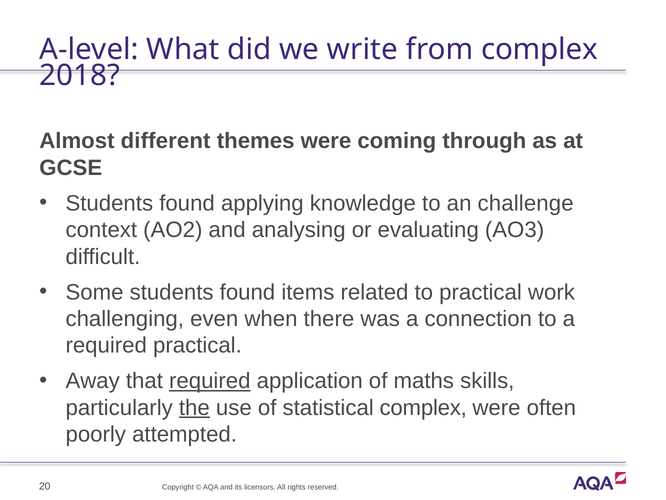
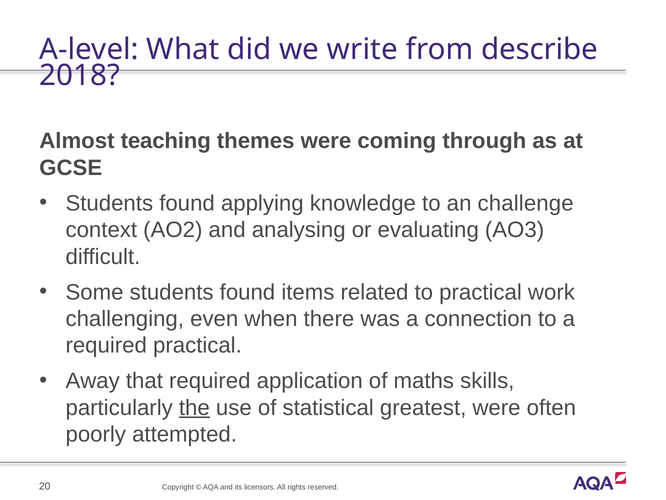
from complex: complex -> describe (540, 50)
different: different -> teaching (166, 141)
required underline: present -> none (210, 381)
statistical complex: complex -> greatest (423, 407)
